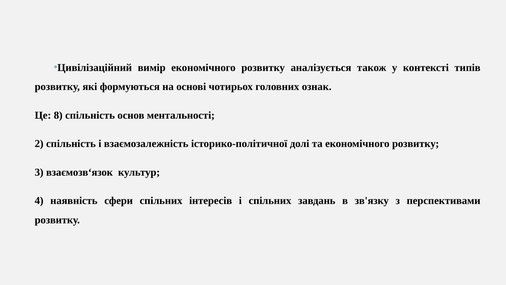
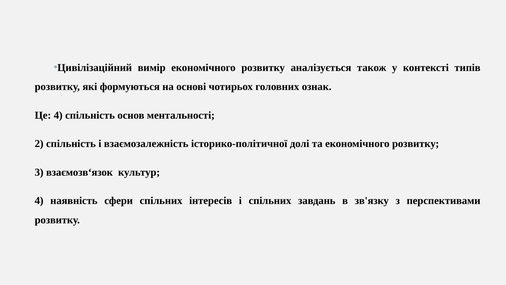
Це 8: 8 -> 4 (58, 115)
